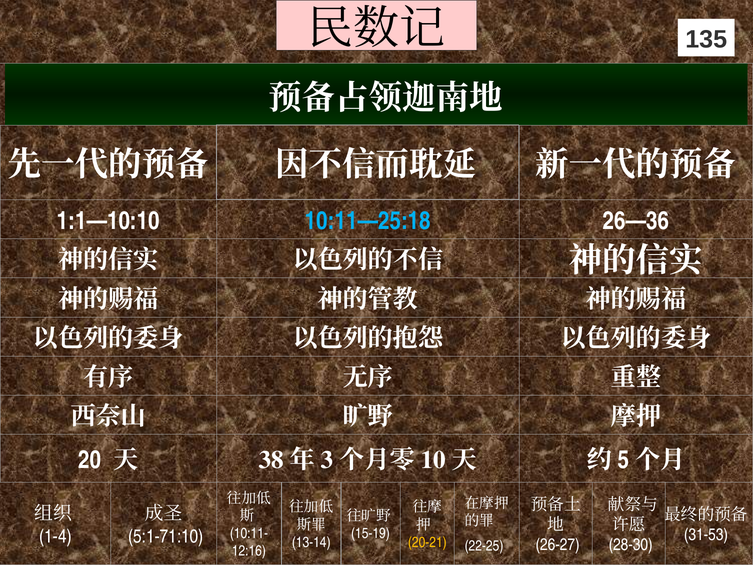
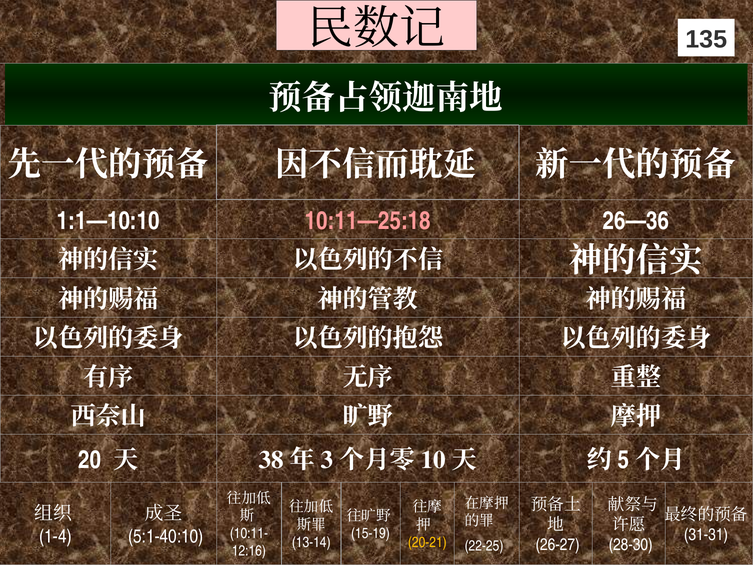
10:11—25:18 colour: light blue -> pink (368, 221)
31-53: 31-53 -> 31-31 (706, 535)
5:1-71:10: 5:1-71:10 -> 5:1-40:10 (166, 536)
